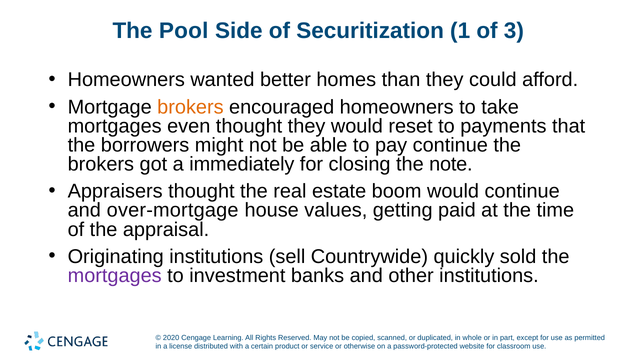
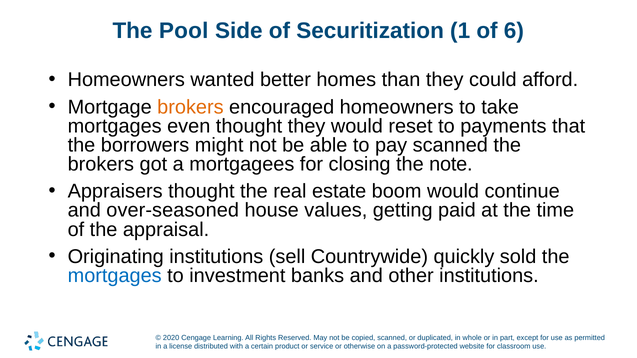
3: 3 -> 6 (514, 31)
pay continue: continue -> scanned (450, 145)
immediately: immediately -> mortgagees (242, 164)
over-mortgage: over-mortgage -> over-seasoned (173, 211)
mortgages colour: purple -> blue (115, 276)
